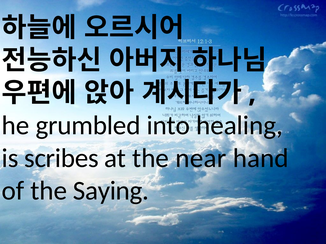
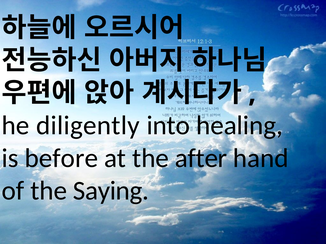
grumbled: grumbled -> diligently (88, 126)
scribes: scribes -> before (61, 158)
near: near -> after (201, 158)
